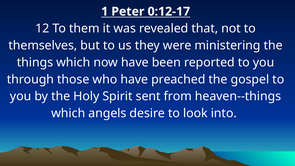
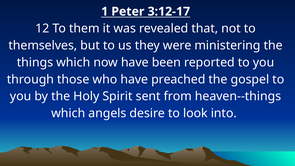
0:12-17: 0:12-17 -> 3:12-17 (169, 12)
